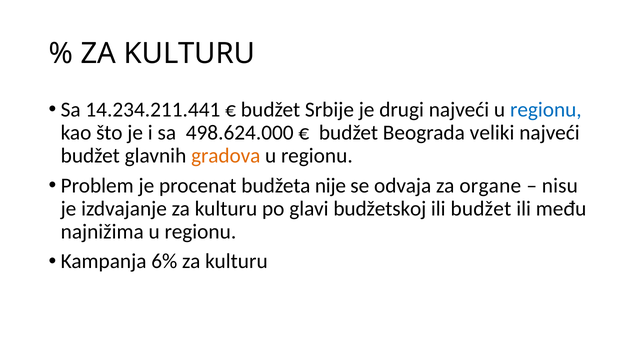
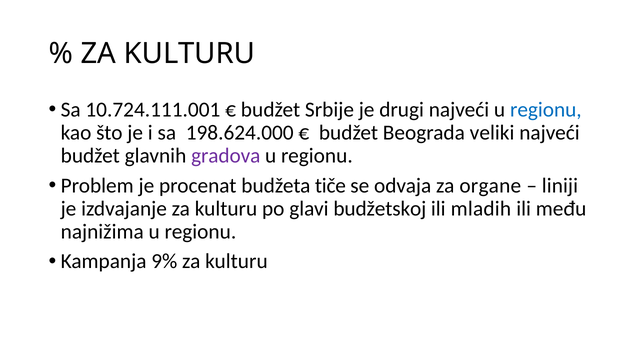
14.234.211.441: 14.234.211.441 -> 10.724.111.001 (153, 109)
498.624.000: 498.624.000 -> 198.624.000 (240, 132)
gradova colour: orange -> purple (226, 155)
nije: nije -> tiče (330, 185)
nisu: nisu -> liniji (560, 185)
ili budžet: budžet -> mladih (481, 208)
6%: 6% -> 9% (164, 261)
